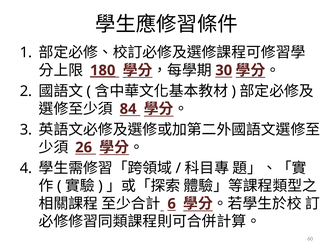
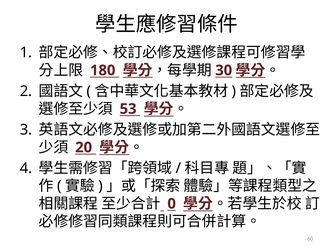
180 underline: present -> none (103, 70)
84: 84 -> 53 (128, 109)
26: 26 -> 20 (84, 147)
6: 6 -> 0 (172, 204)
